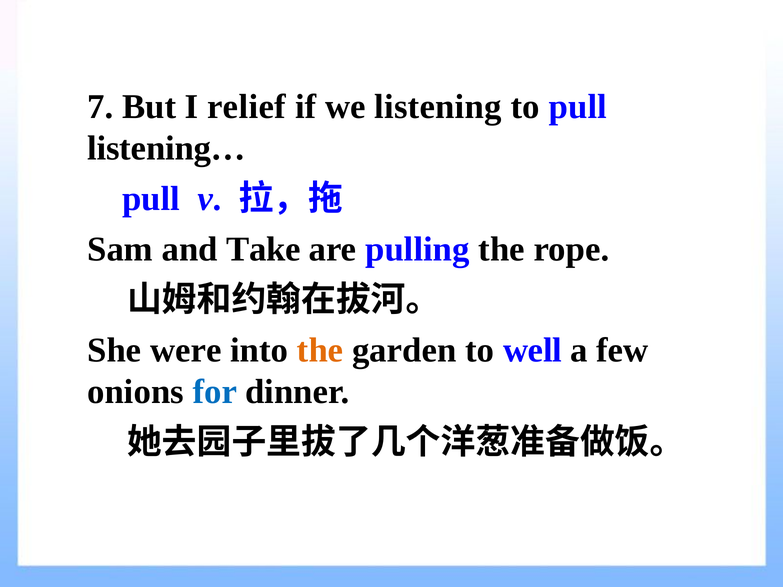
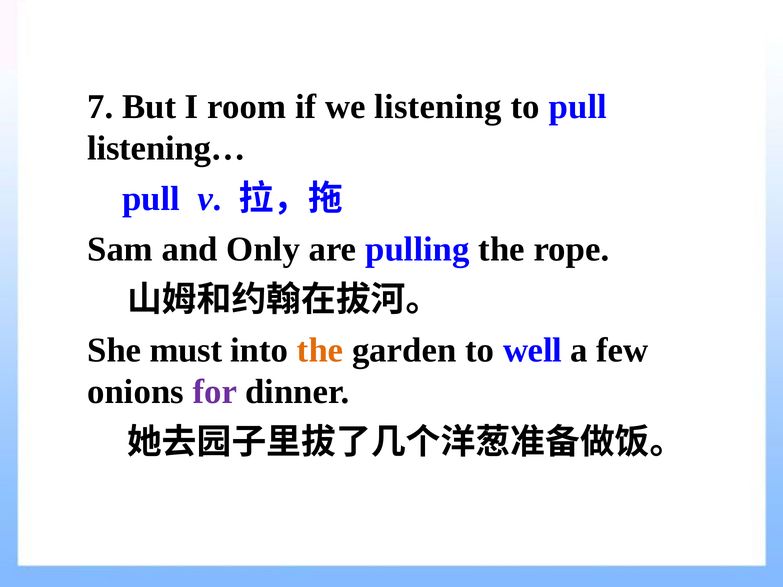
relief: relief -> room (247, 107)
Take: Take -> Only (263, 249)
were: were -> must (186, 350)
for colour: blue -> purple (215, 392)
